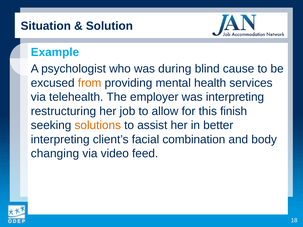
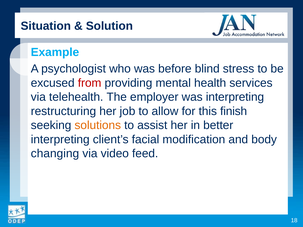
during: during -> before (175, 69)
cause: cause -> stress (239, 69)
from colour: orange -> red (90, 83)
combination: combination -> modification (194, 140)
